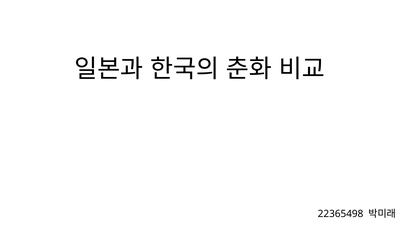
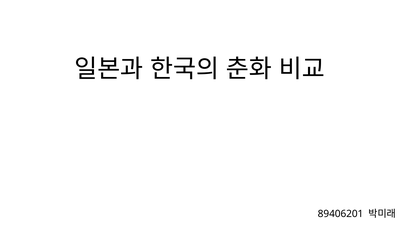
22365498: 22365498 -> 89406201 (341, 213)
